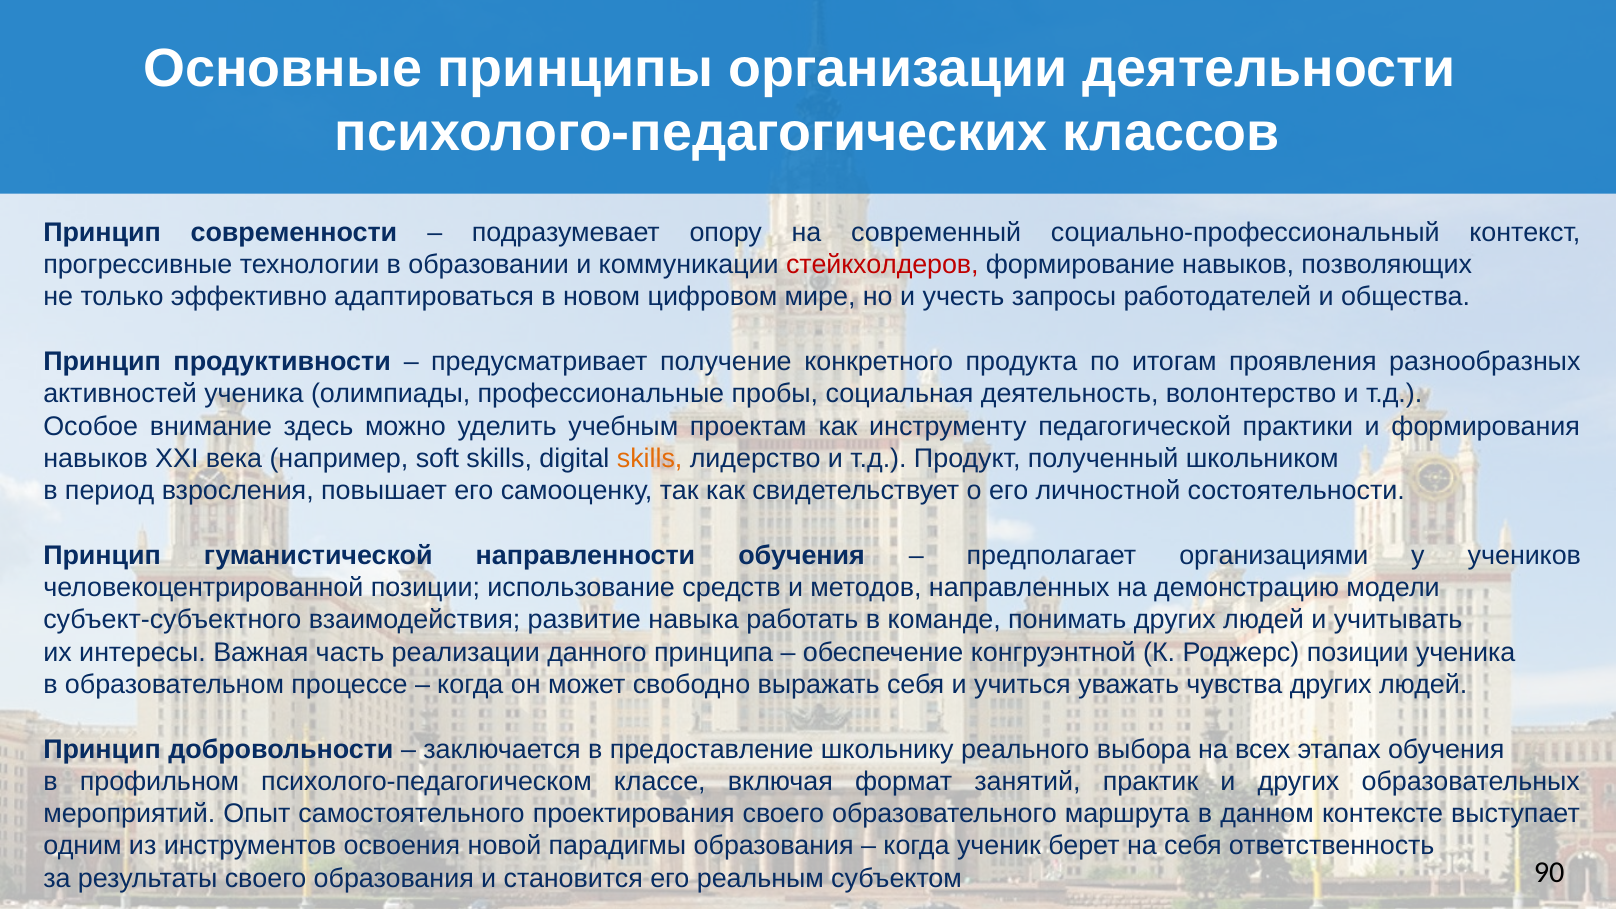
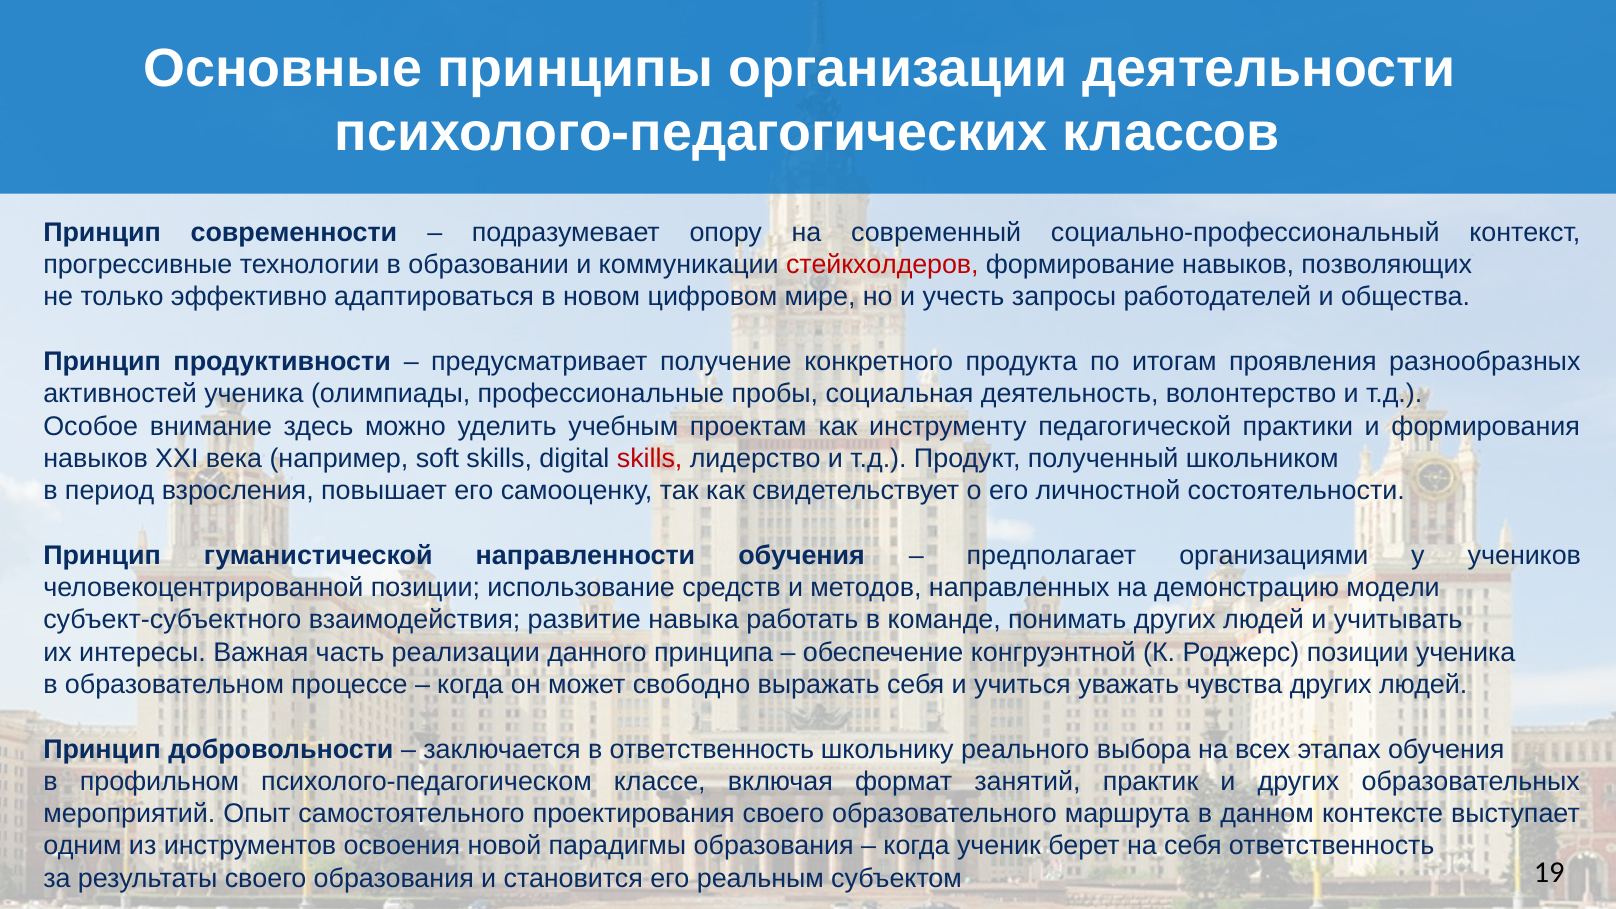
skills colour: orange -> red (650, 458)
в предоставление: предоставление -> ответственность (712, 749)
90: 90 -> 19 (1549, 872)
